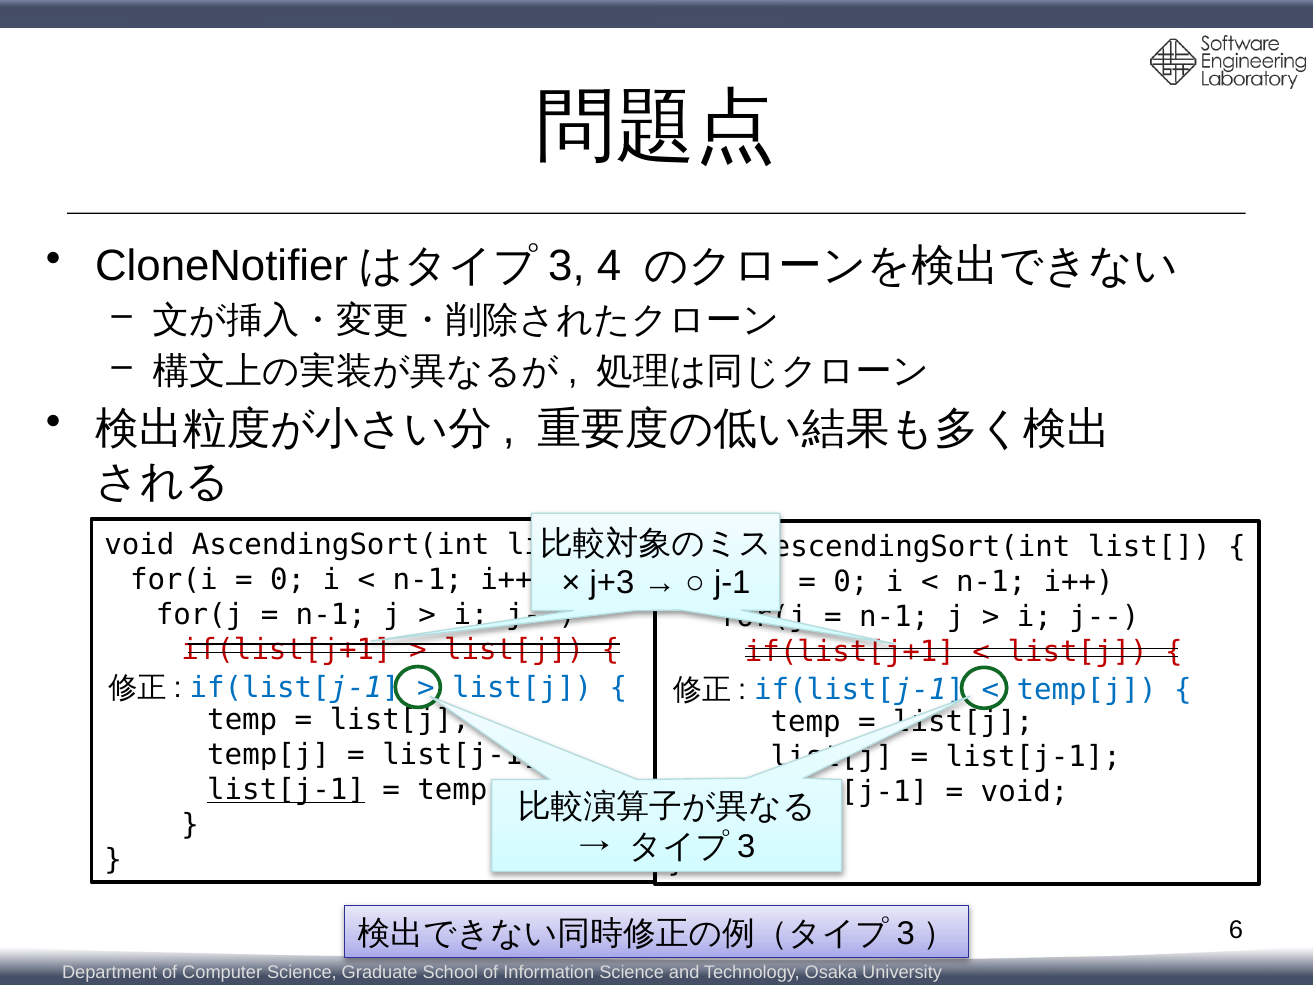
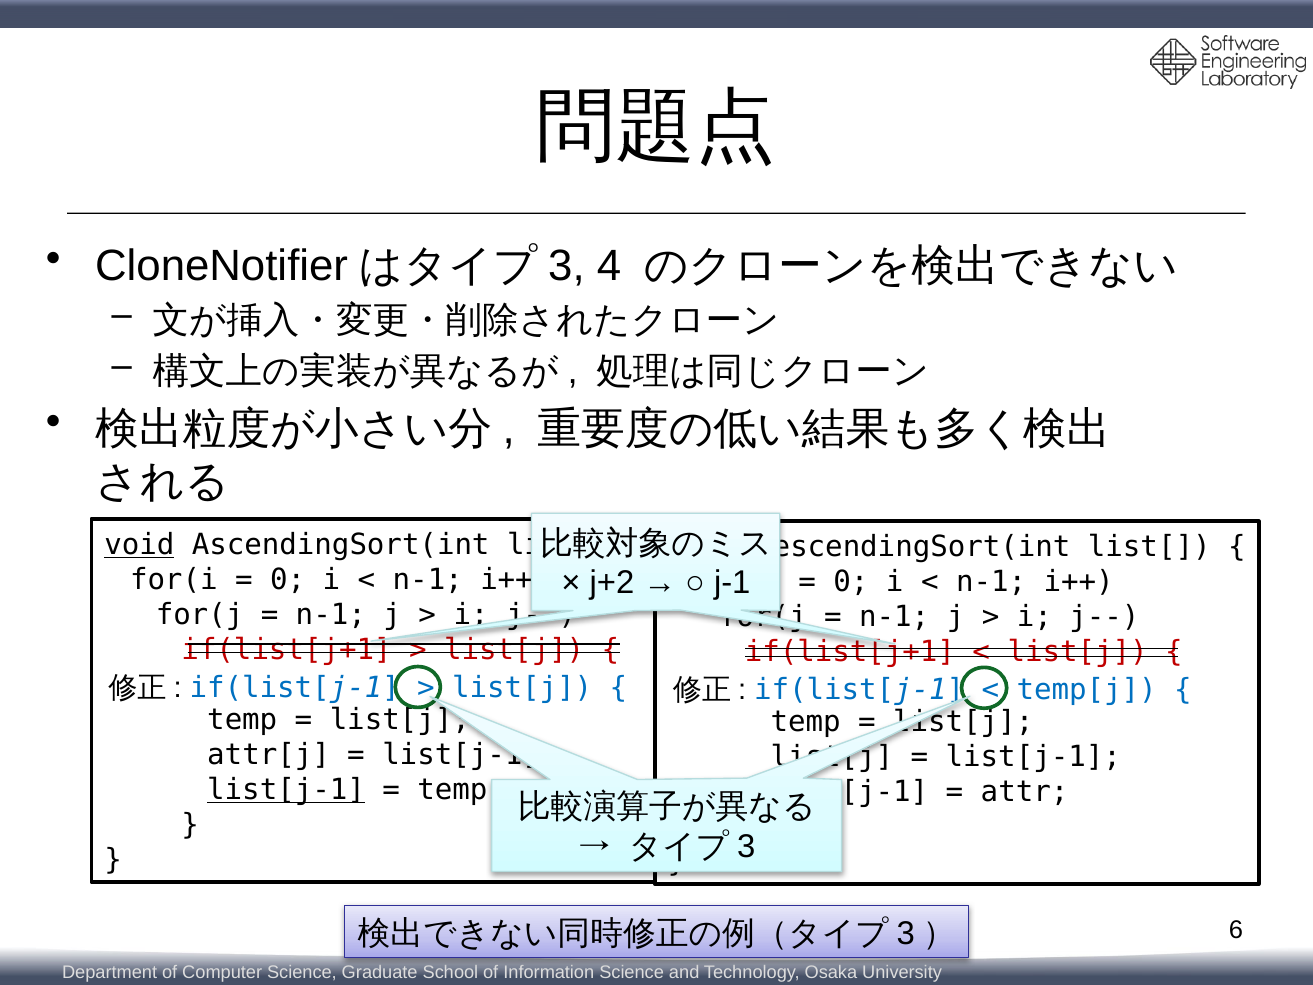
void underline: none -> present (139, 545)
j+3: j+3 -> j+2 (612, 583)
temp[j: temp[j -> attr[j (269, 755)
void: void -> attr (1025, 792)
